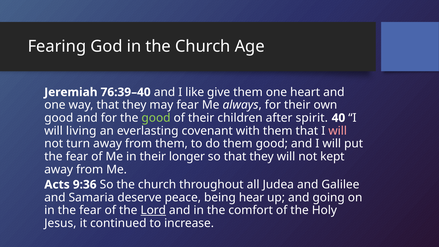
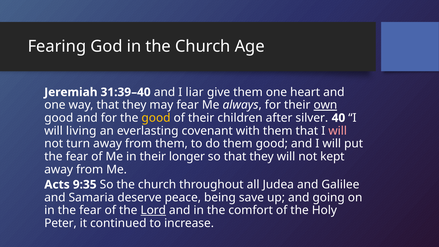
76:39–40: 76:39–40 -> 31:39–40 (126, 92)
like: like -> liar (195, 92)
own underline: none -> present (325, 105)
good colour: light green -> yellow (156, 118)
spirit: spirit -> silver (312, 118)
9:36: 9:36 -> 9:35 (85, 185)
hear: hear -> save (251, 197)
Jesus: Jesus -> Peter (60, 223)
